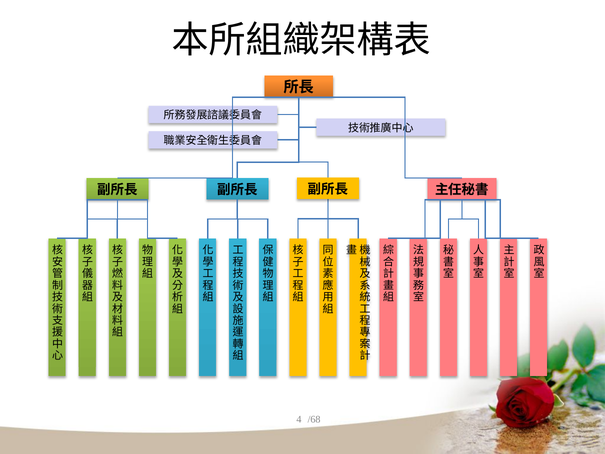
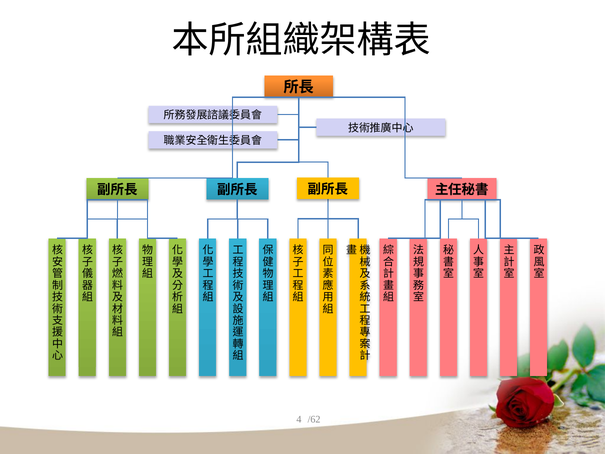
/68: /68 -> /62 (314, 419)
